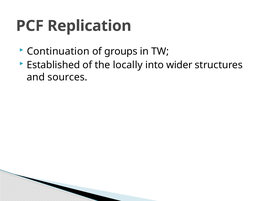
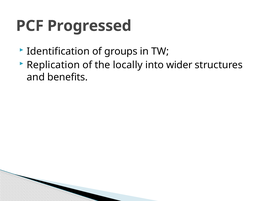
Replication: Replication -> Progressed (89, 26)
Continuation: Continuation -> Identification (58, 51)
Established: Established -> Replication (53, 65)
sources: sources -> benefits (68, 77)
